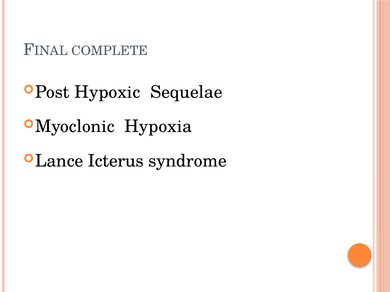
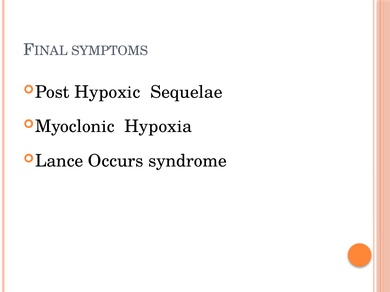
COMPLETE: COMPLETE -> SYMPTOMS (110, 51)
Icterus: Icterus -> Occurs (116, 161)
